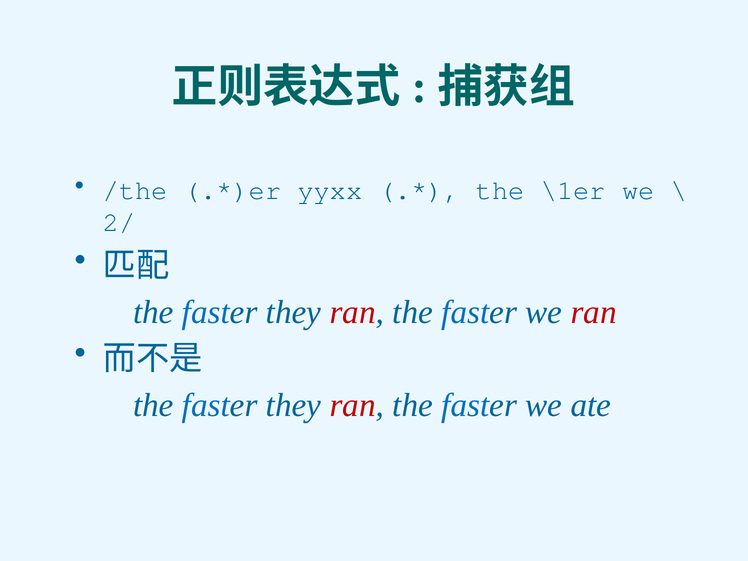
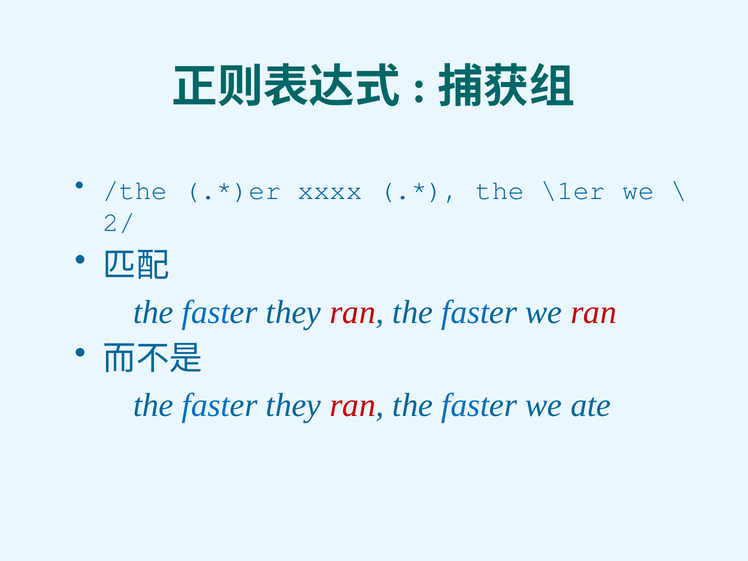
yyxx: yyxx -> xxxx (330, 190)
